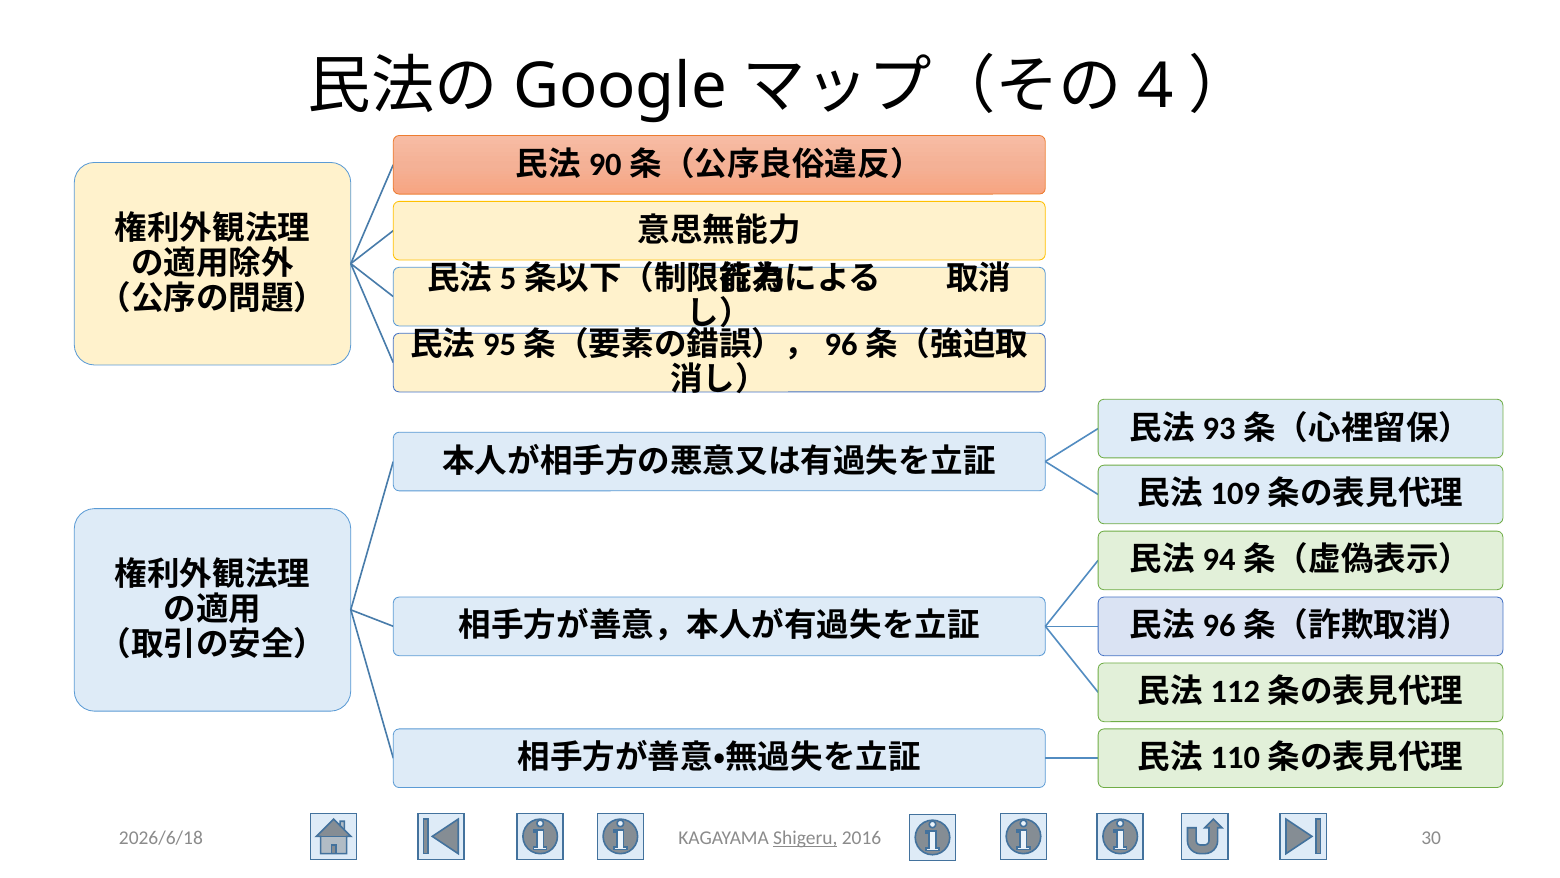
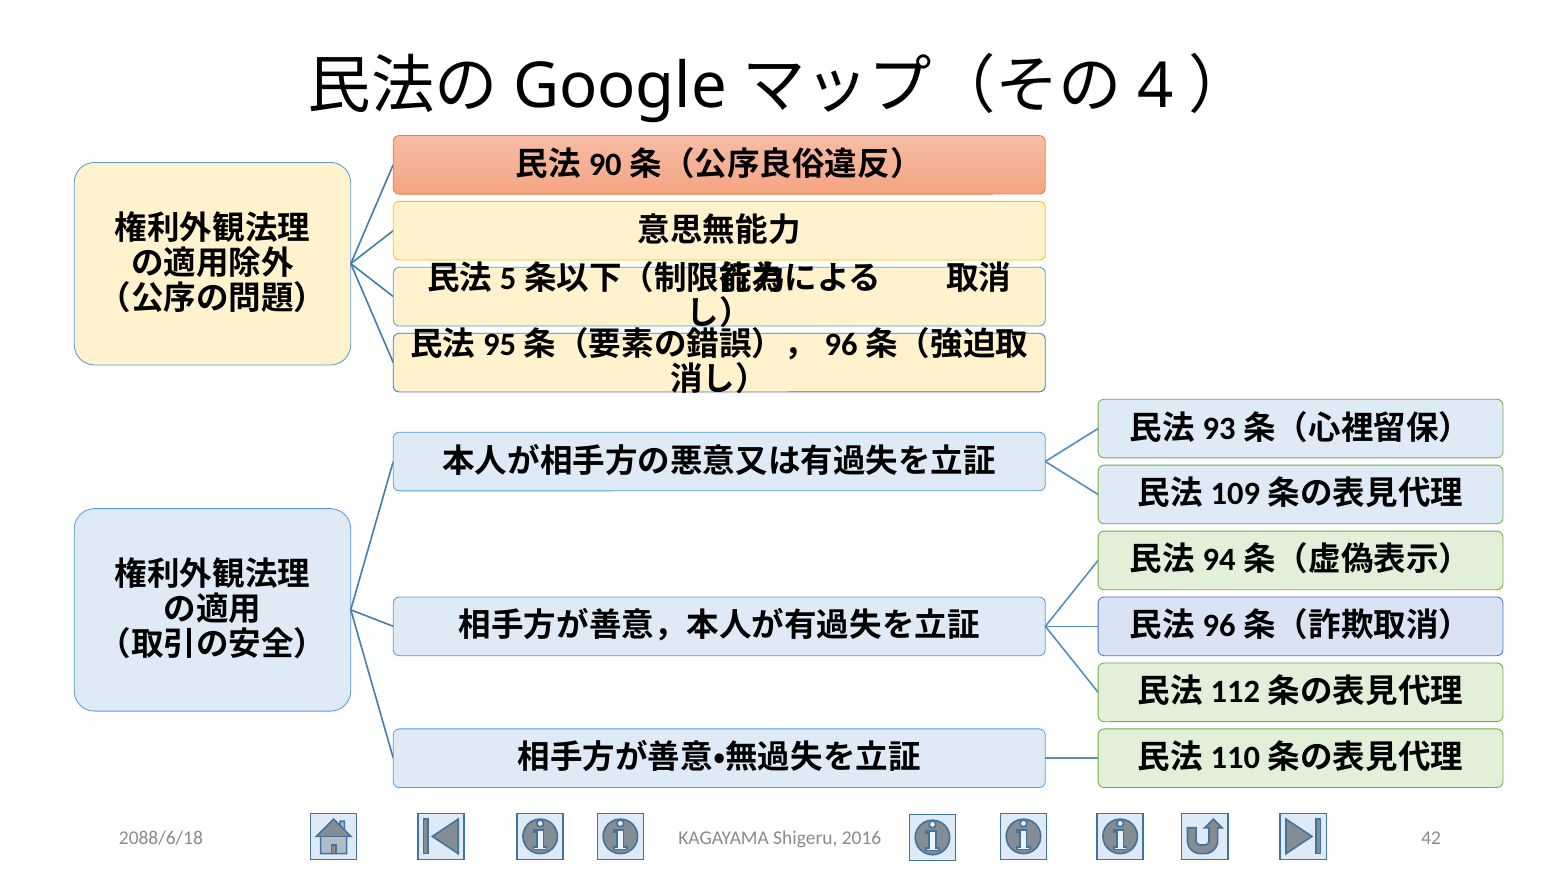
2026/6/18: 2026/6/18 -> 2088/6/18 (161, 838)
Shigeru underline: present -> none (805, 838)
30: 30 -> 42 (1431, 838)
